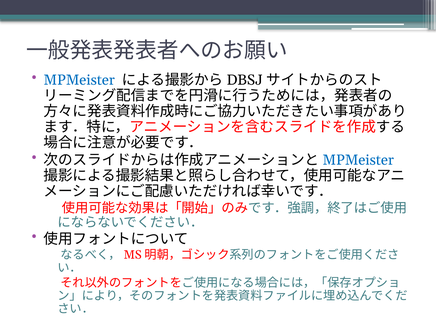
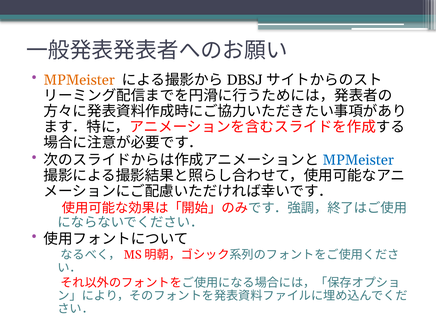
MPMeister colour: blue -> orange (79, 80)
